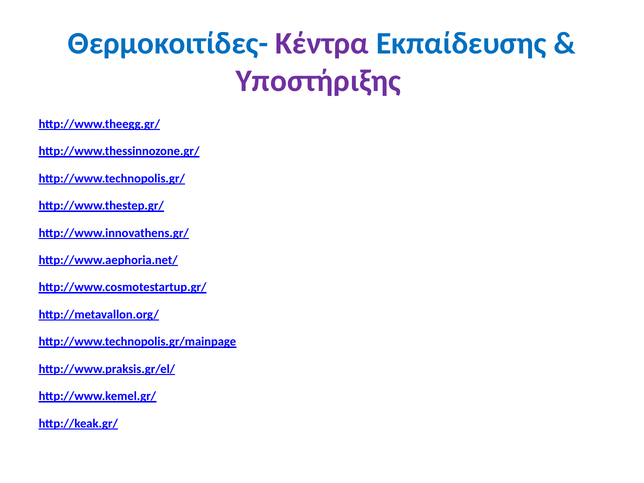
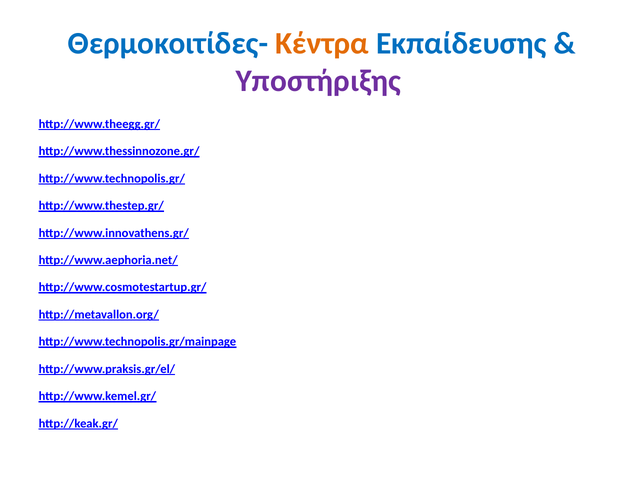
Κέντρα colour: purple -> orange (322, 44)
